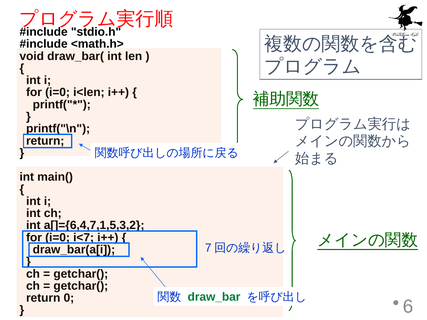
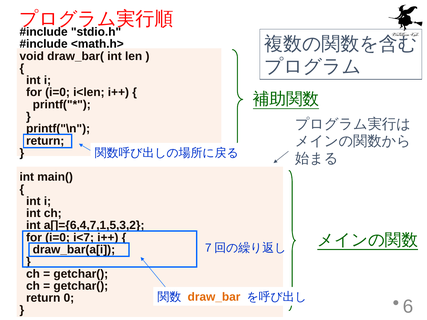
draw_bar colour: green -> orange (214, 297)
